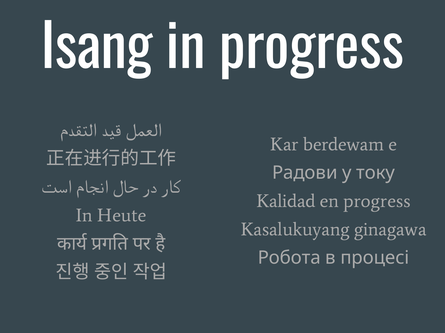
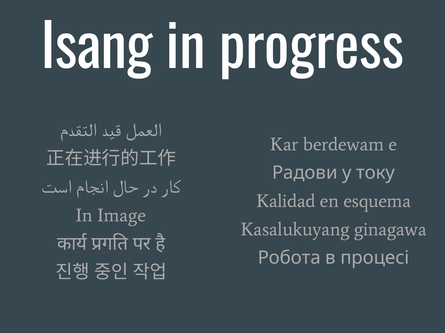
en progress: progress -> esquema (377, 202)
Heute: Heute -> Image (122, 216)
